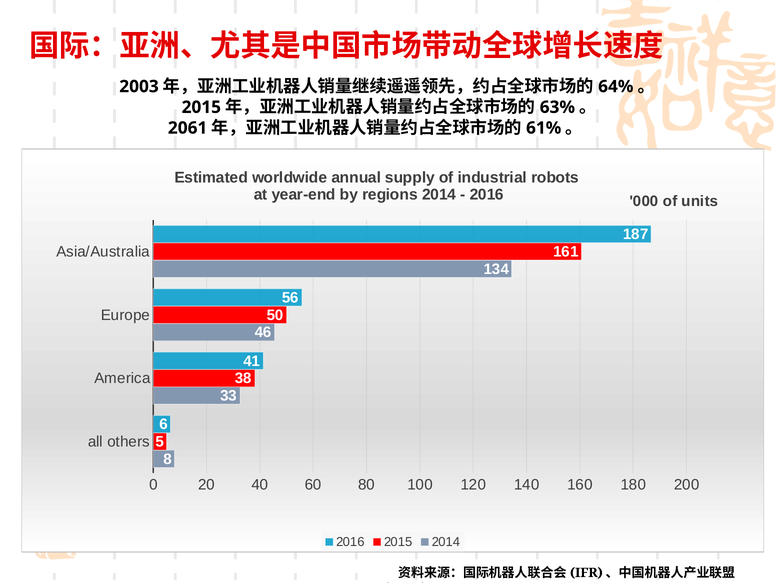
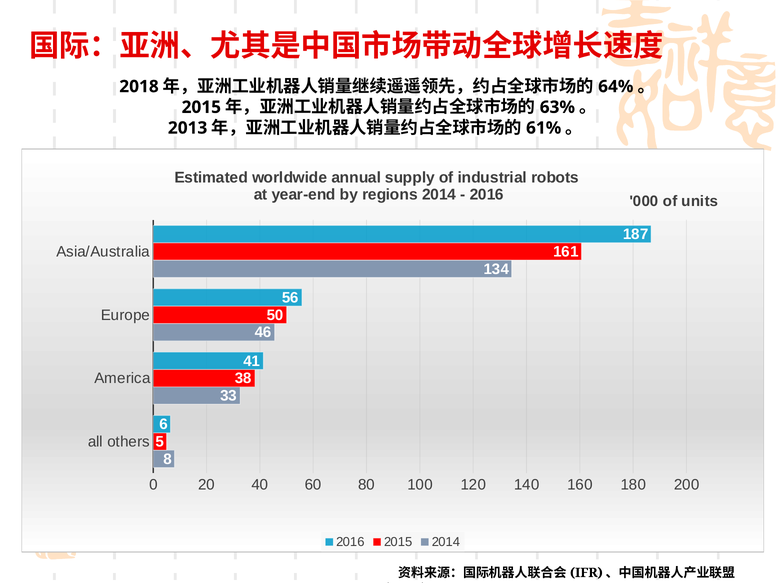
2003: 2003 -> 2018 (139, 87)
2061: 2061 -> 2013 (188, 128)
